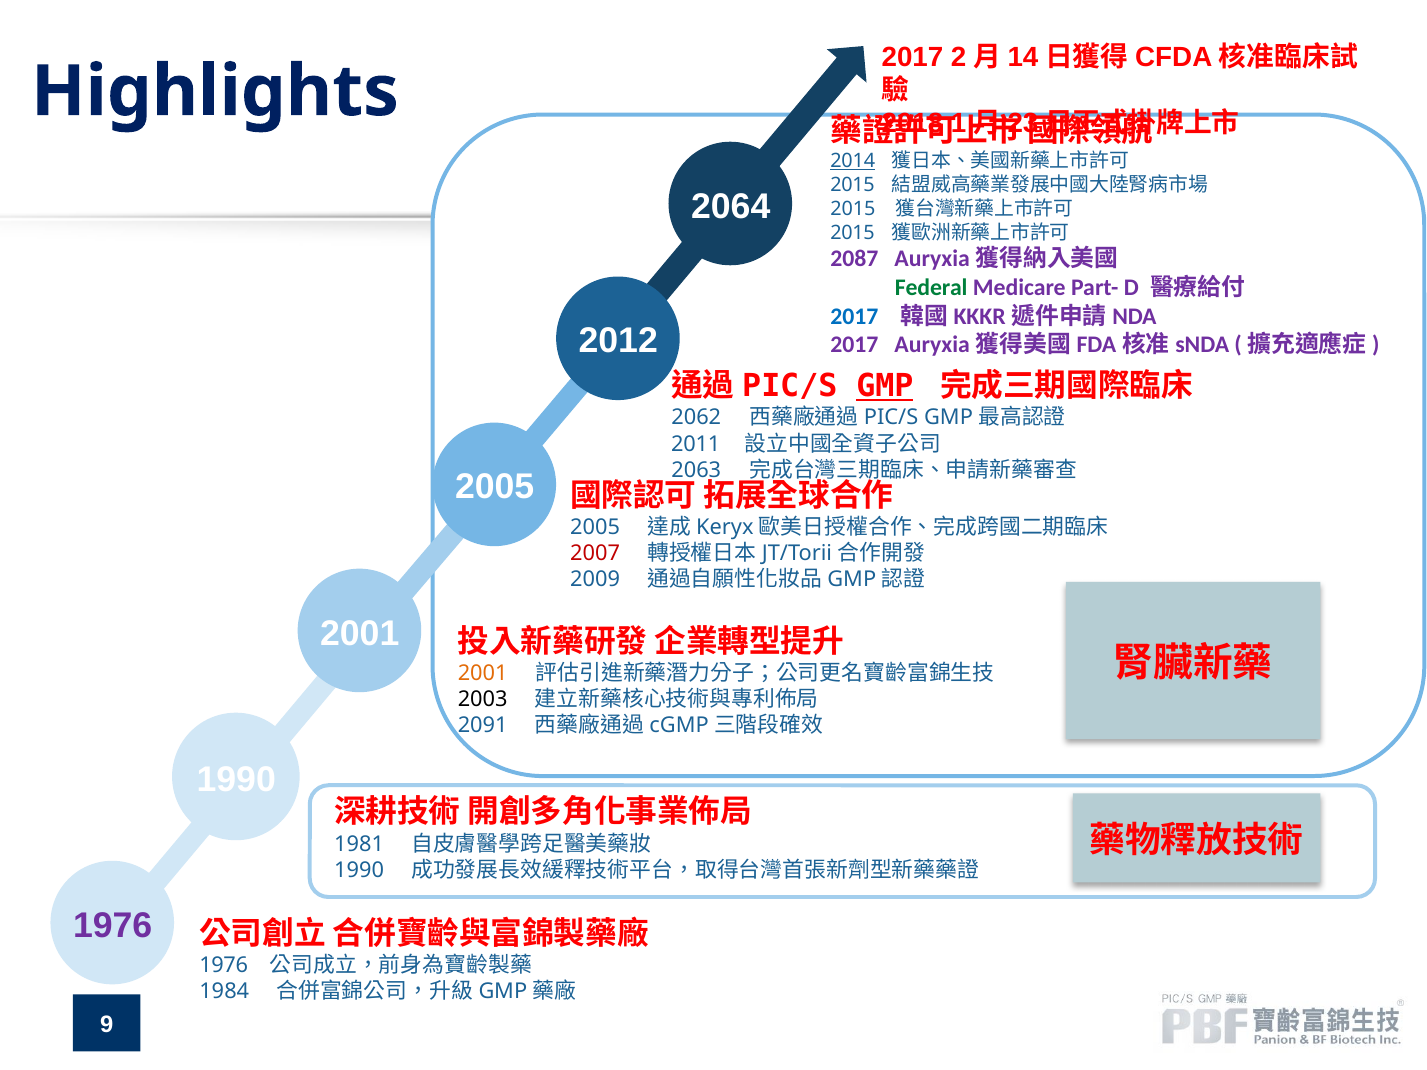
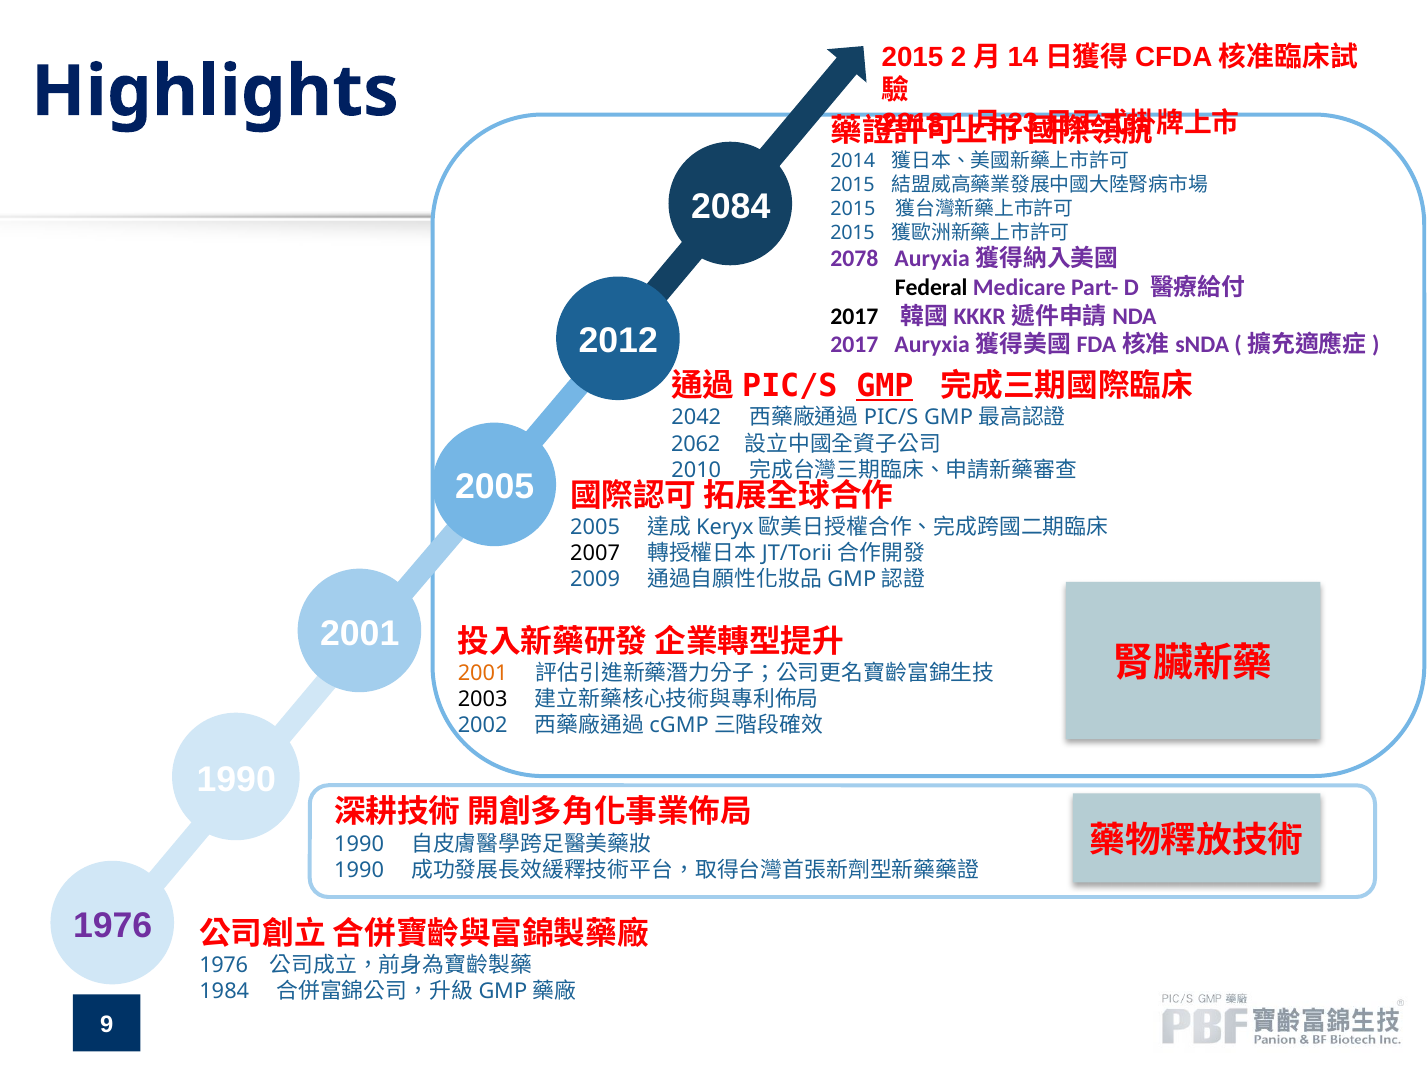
2017: 2017 -> 2015 (912, 57)
2014 underline: present -> none (853, 161)
2064: 2064 -> 2084 (731, 206)
2087: 2087 -> 2078 (854, 259)
Federal colour: green -> black (931, 288)
2017 colour: blue -> black (854, 316)
2062: 2062 -> 2042 (696, 418)
2011: 2011 -> 2062 (696, 444)
2063: 2063 -> 2010 (696, 470)
2007 colour: red -> black (595, 554)
2091: 2091 -> 2002 (483, 726)
1981: 1981 -> 1990 (359, 844)
